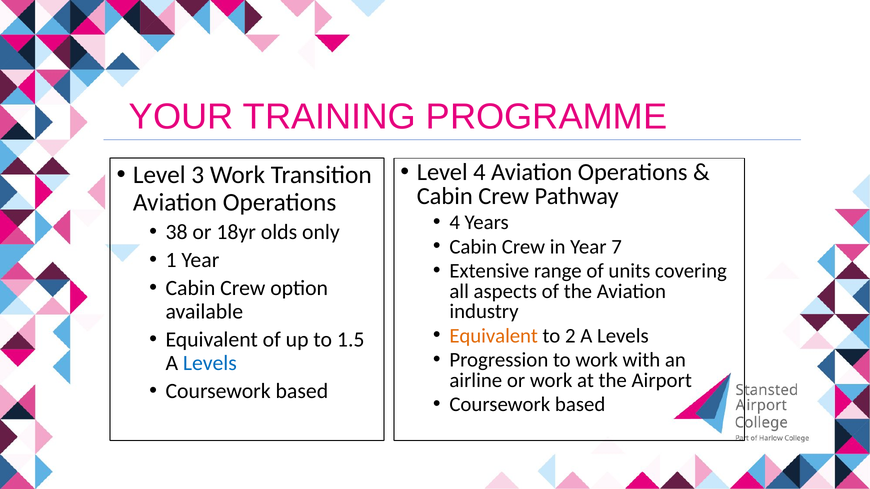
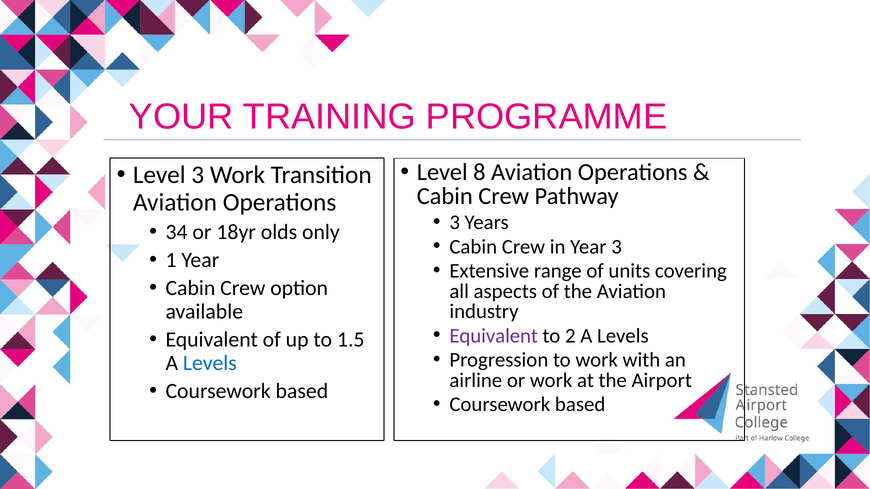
Level 4: 4 -> 8 (479, 172)
4: 4 -> 3 (455, 223)
38: 38 -> 34 (177, 232)
Year 7: 7 -> 3 (617, 247)
Equivalent colour: orange -> purple (494, 336)
